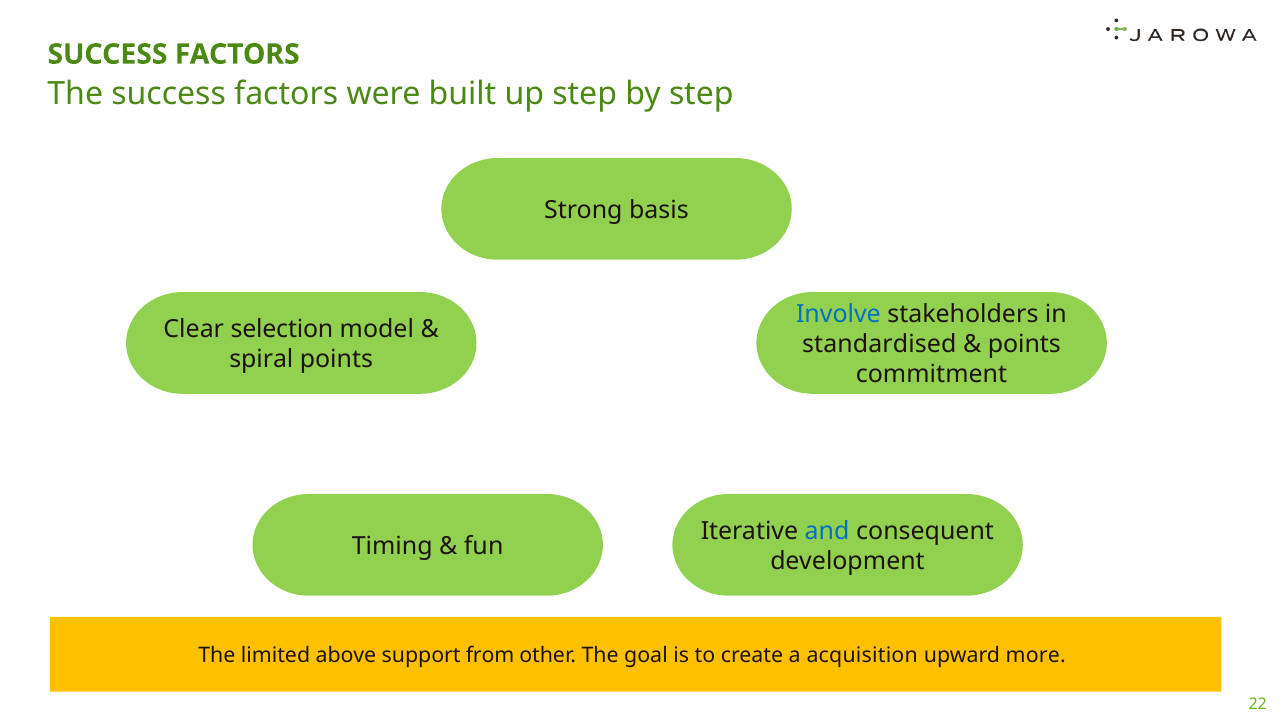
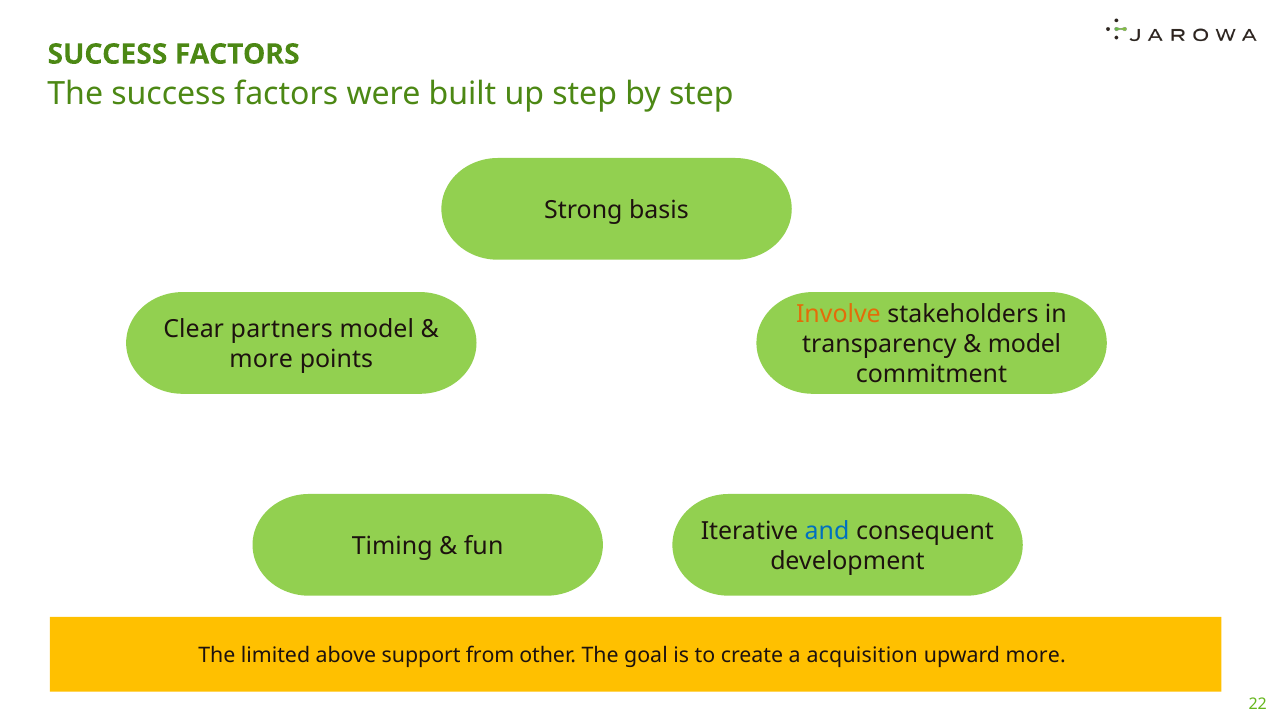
Involve colour: blue -> orange (838, 315)
selection: selection -> partners (282, 330)
standardised: standardised -> transparency (879, 345)
points: points -> model (1024, 345)
spiral: spiral -> more (261, 360)
